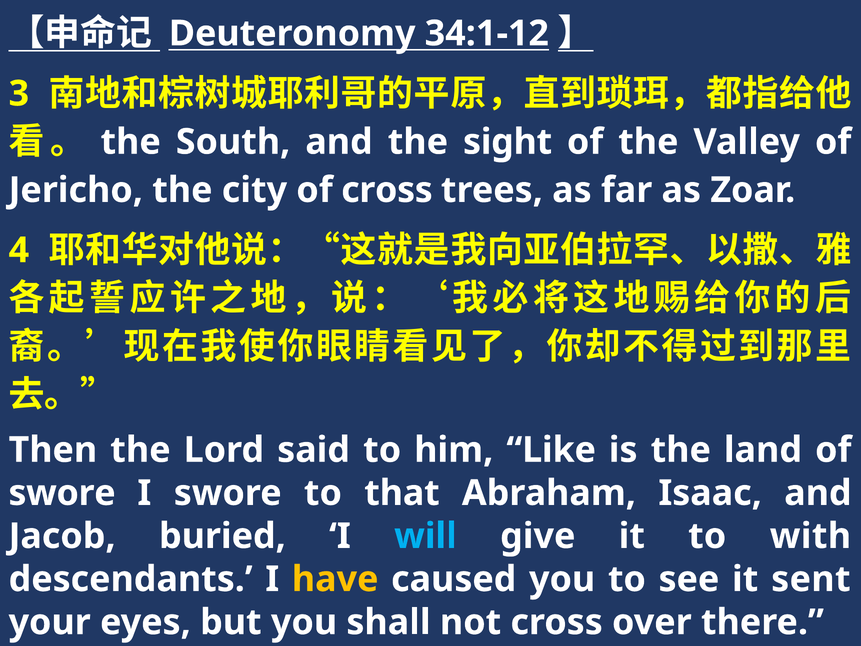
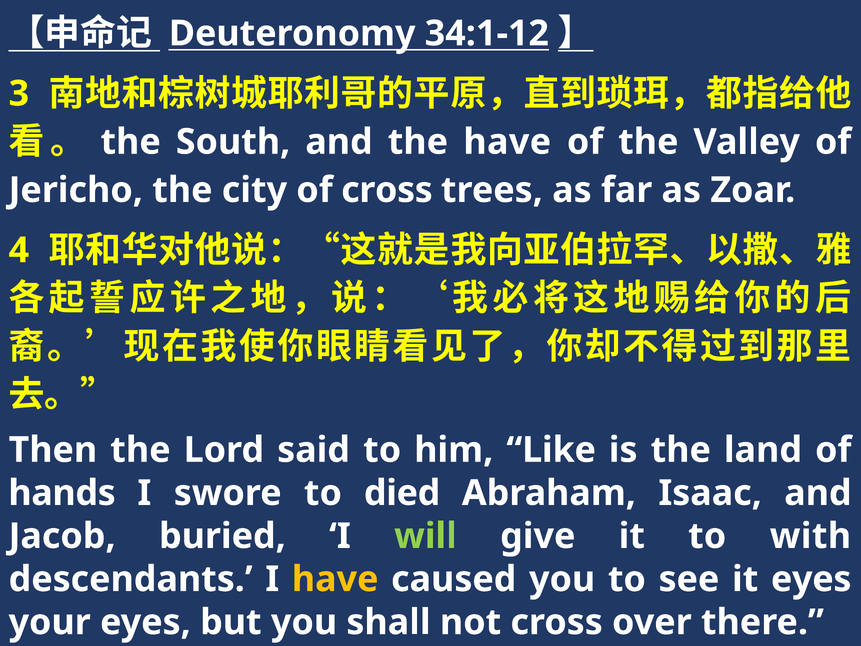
the sight: sight -> have (507, 142)
swore: swore -> hands (62, 493)
that: that -> died (402, 493)
will colour: light blue -> light green (426, 536)
it sent: sent -> eyes (811, 579)
